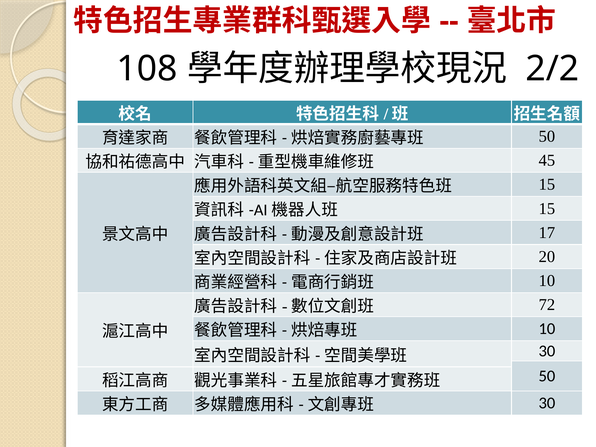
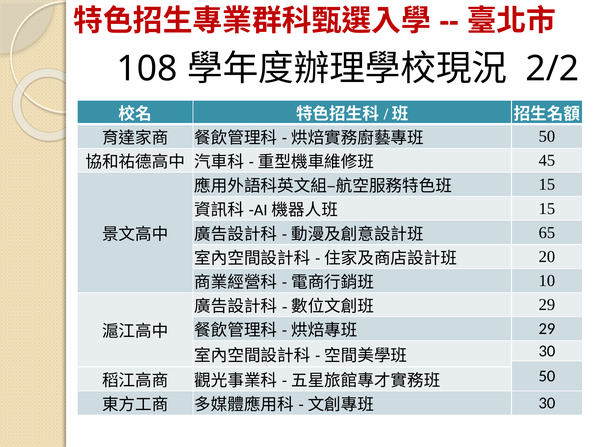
17: 17 -> 65 (547, 233)
72: 72 -> 29 (547, 305)
10: 10 -> 29 (547, 329)
